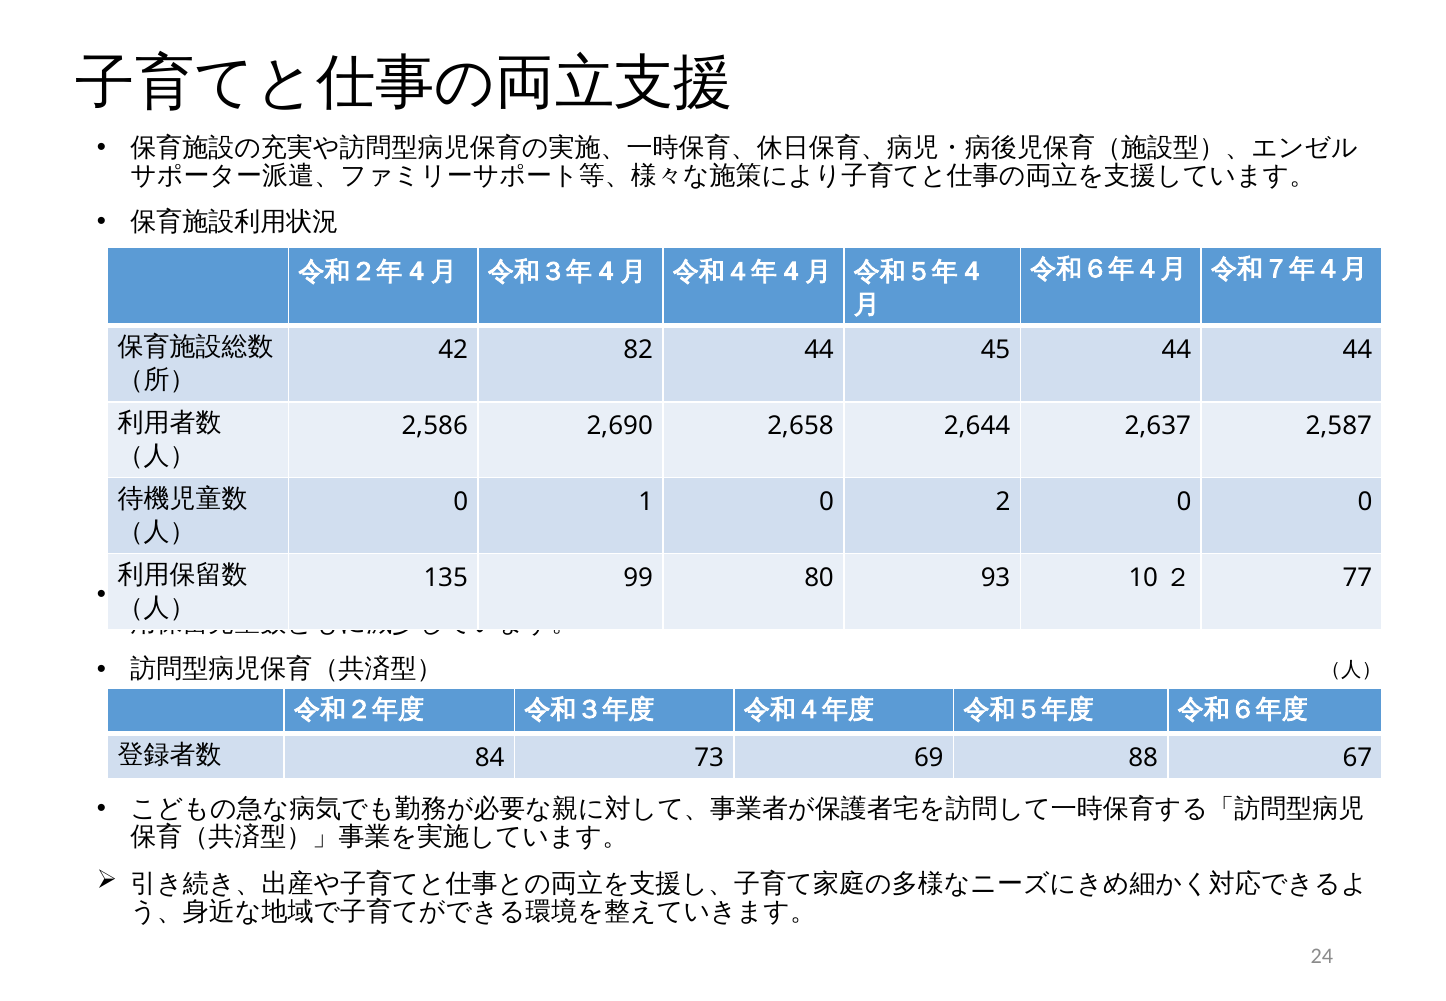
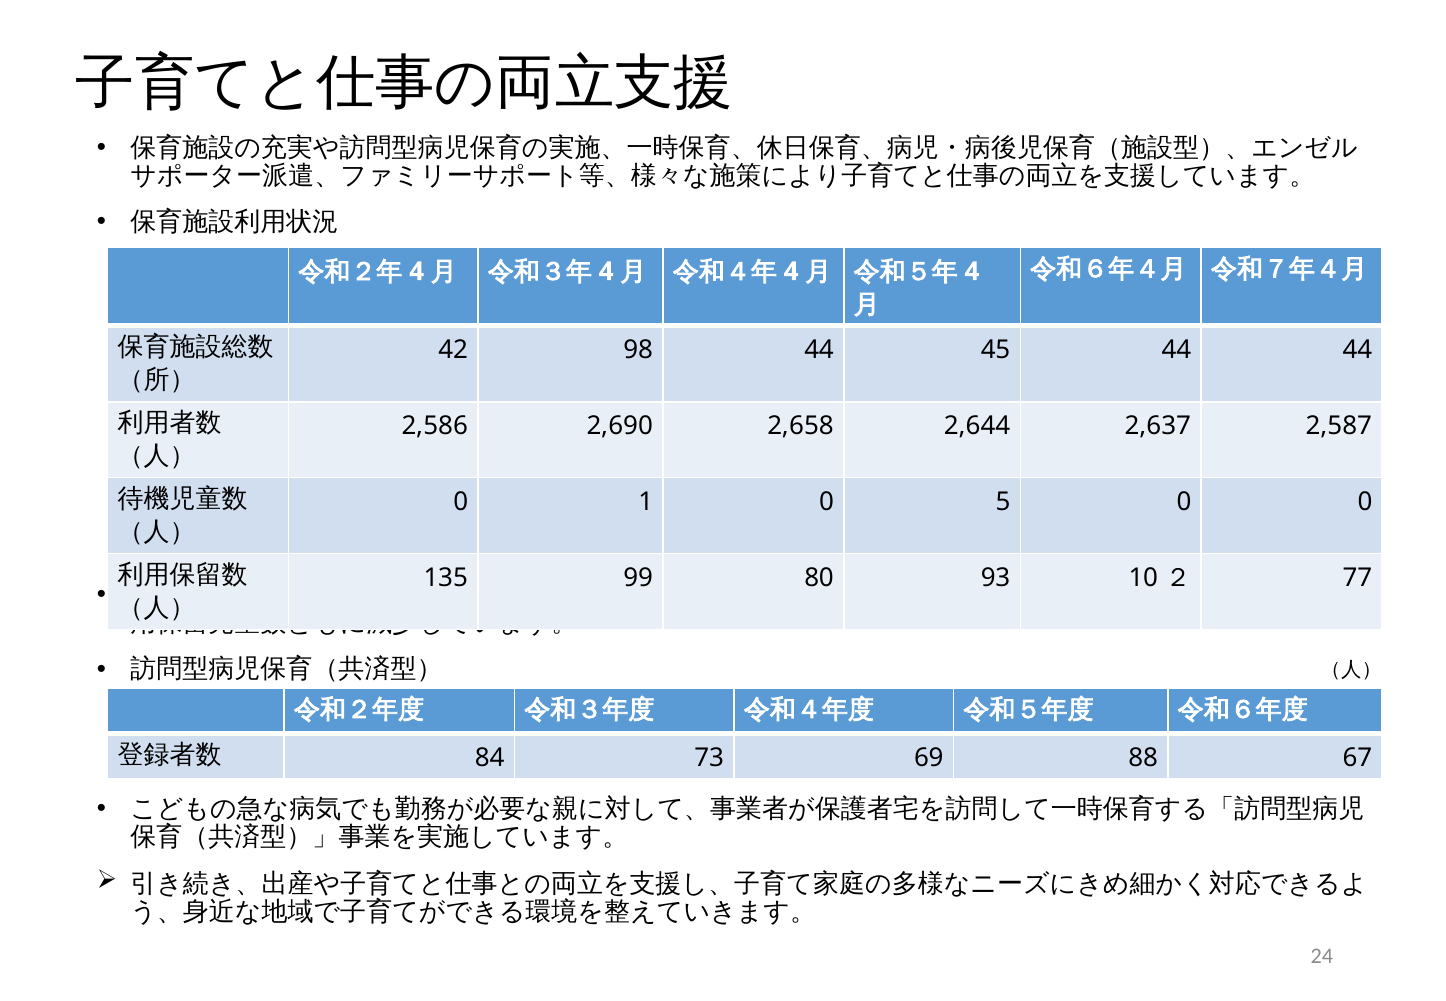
82: 82 -> 98 (638, 350)
2: 2 -> 5 (1003, 502)
